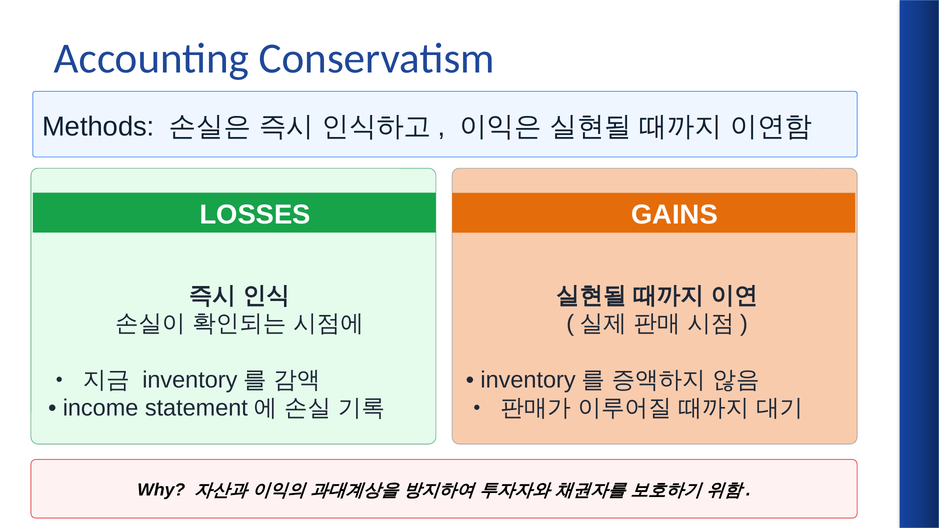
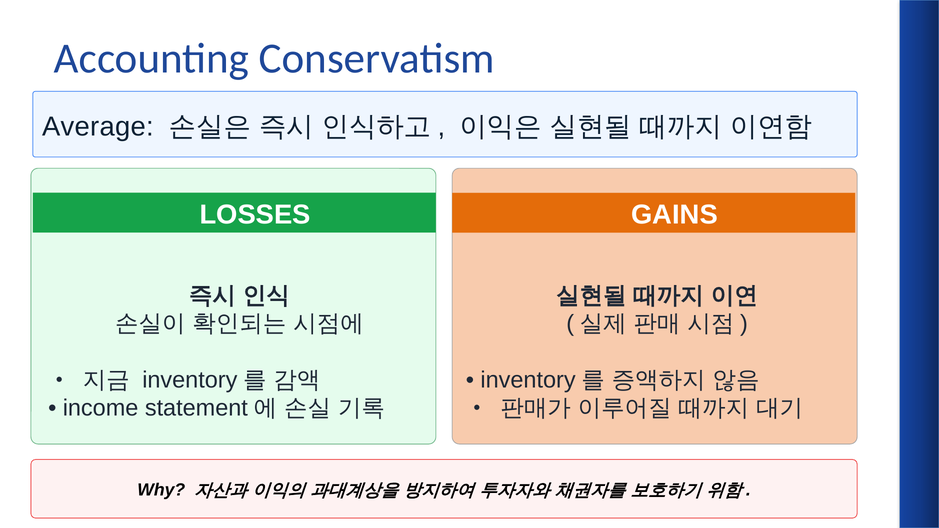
Methods: Methods -> Average (98, 127)
